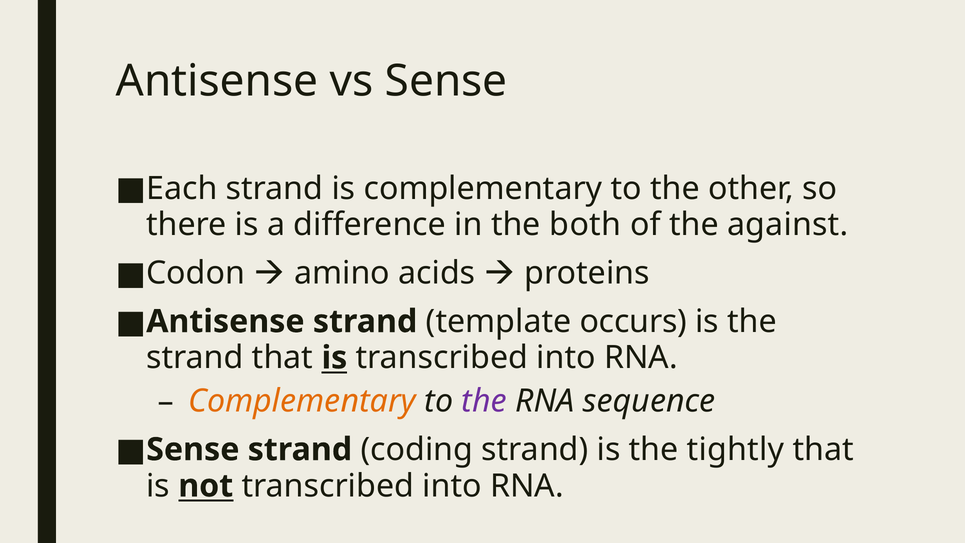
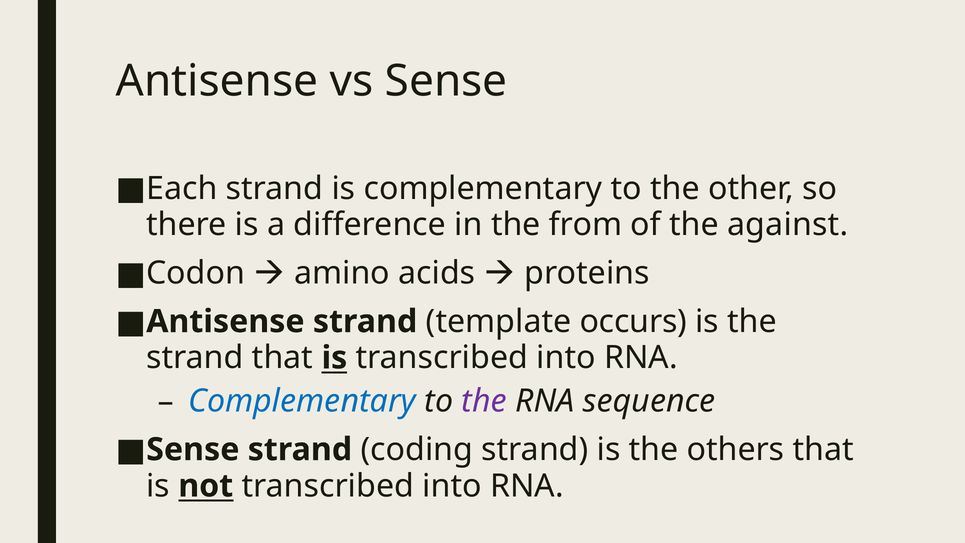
both: both -> from (586, 225)
Complementary colour: orange -> blue (302, 401)
tightly: tightly -> others (736, 449)
